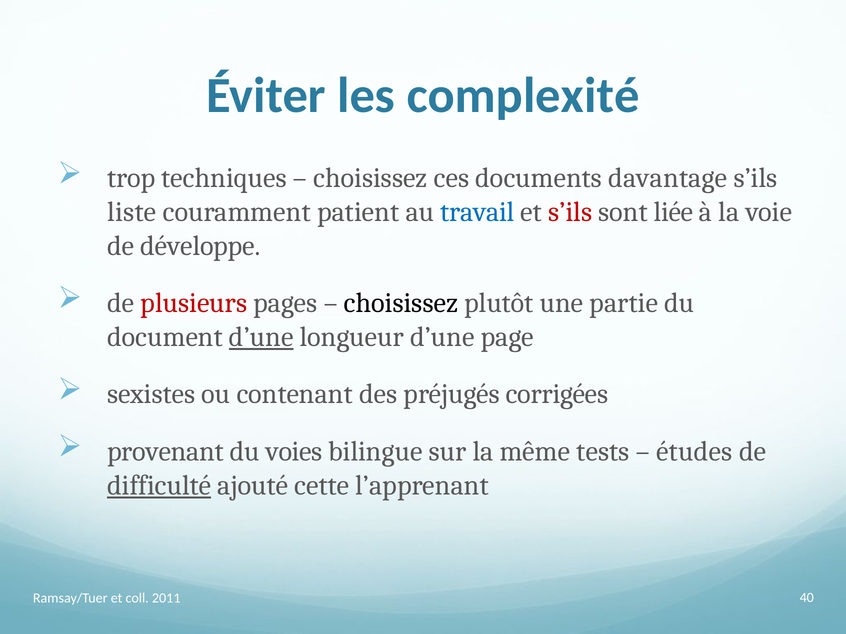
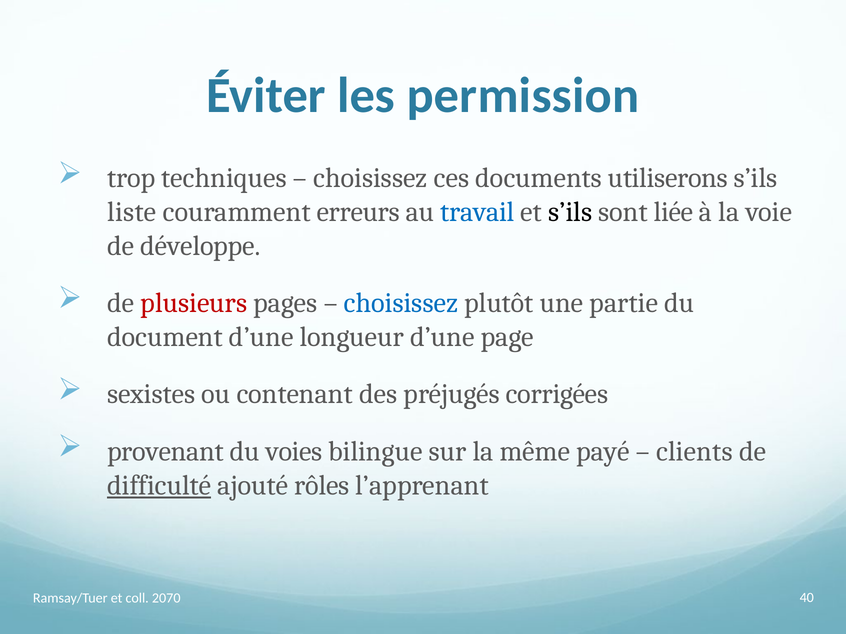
complexité: complexité -> permission (523, 96)
davantage: davantage -> utiliserons (668, 178)
patient: patient -> erreurs (358, 212)
s’ils colour: red -> black (570, 212)
choisissez colour: black -> blue (401, 303)
d’une underline: present -> none (261, 337)
tests: tests -> payé (603, 452)
études: études -> clients (694, 452)
cette: cette -> rôles (322, 486)
2011: 2011 -> 2070 (166, 598)
